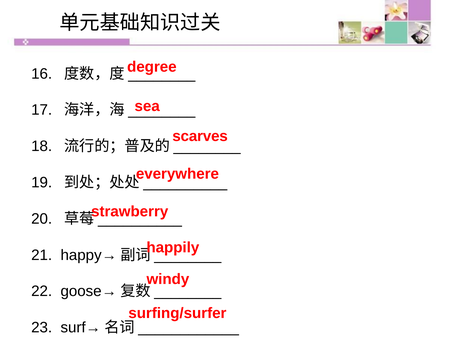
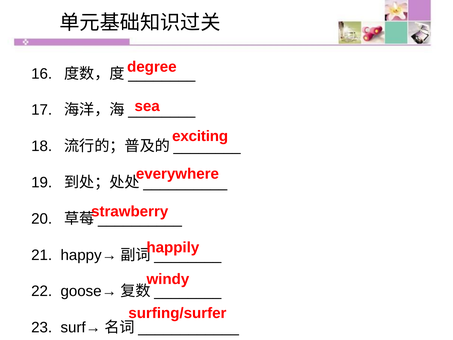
scarves: scarves -> exciting (200, 136)
